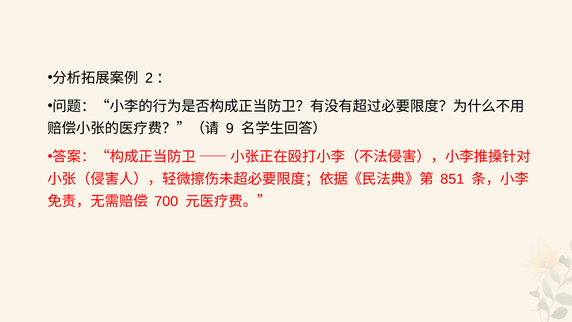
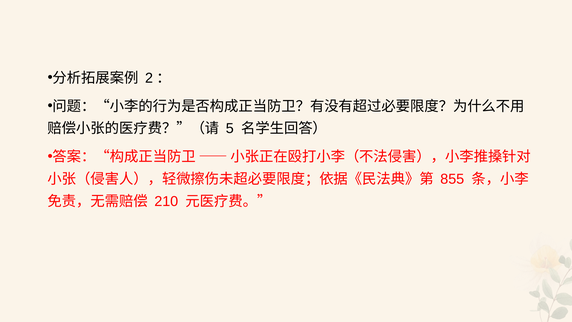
9: 9 -> 5 (230, 128)
851: 851 -> 855 (452, 179)
700: 700 -> 210 (166, 201)
